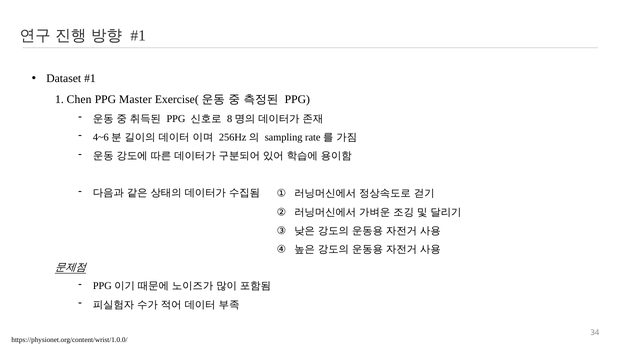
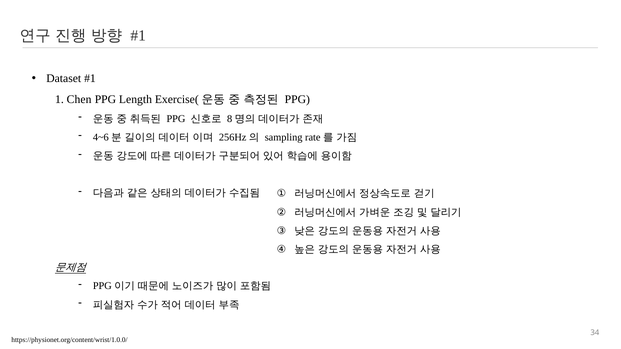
Master: Master -> Length (135, 100)
